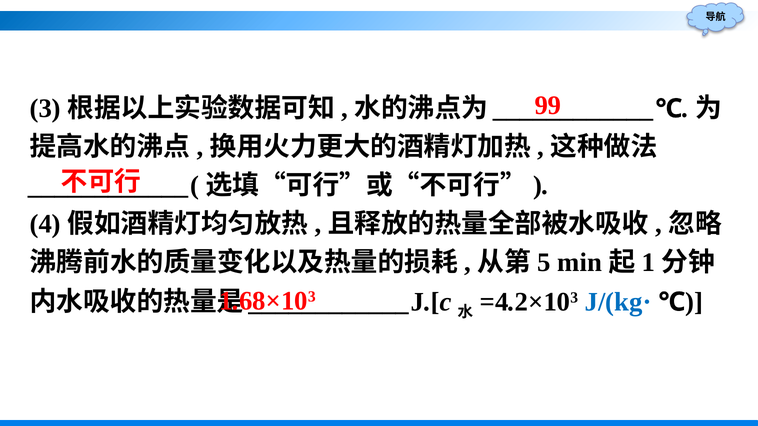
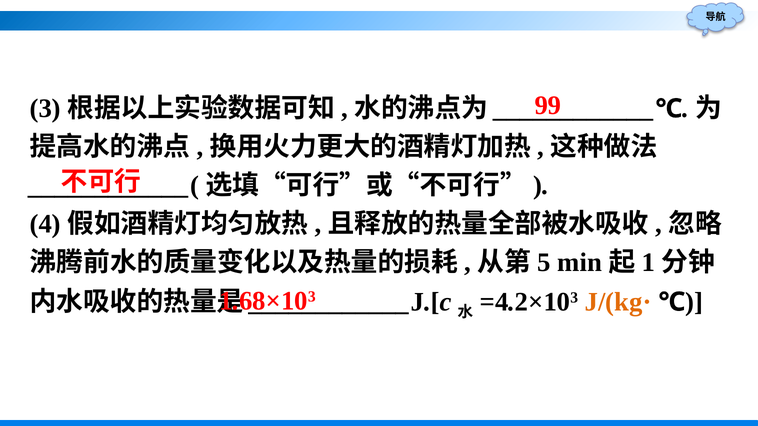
J/(kg· colour: blue -> orange (618, 302)
